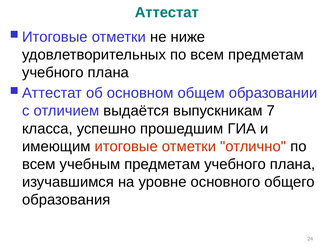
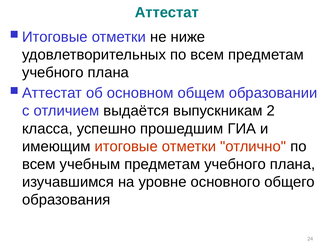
7: 7 -> 2 (271, 111)
